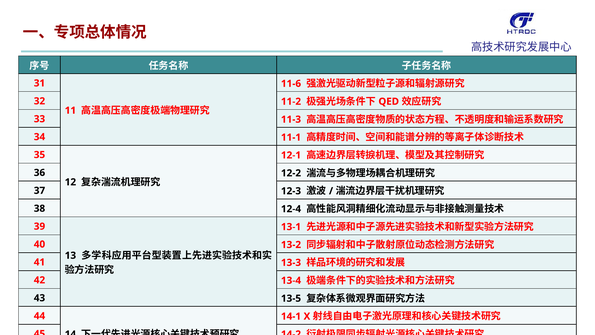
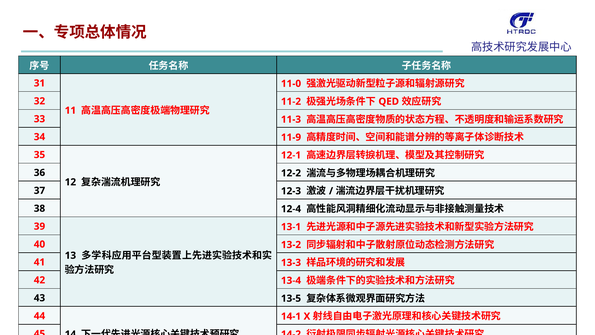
11-6: 11-6 -> 11-0 (291, 84)
11-1: 11-1 -> 11-9 (291, 137)
